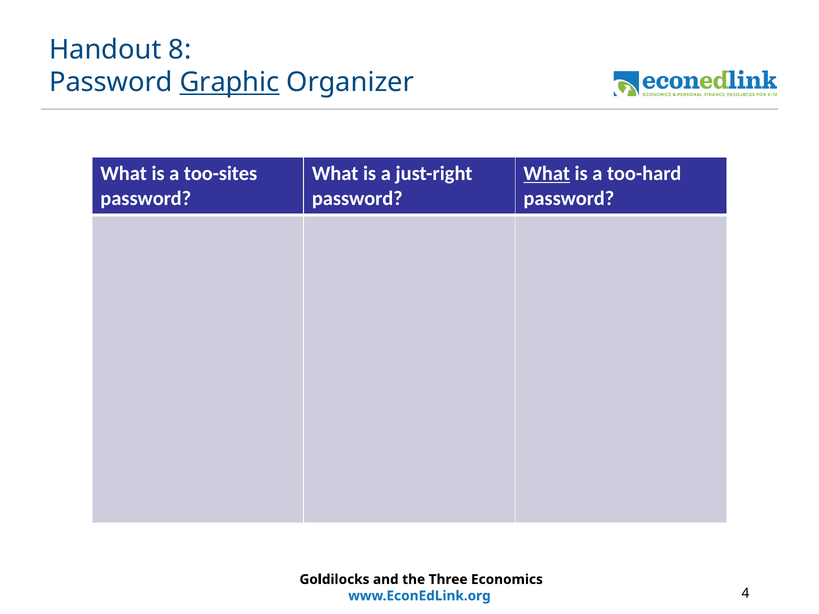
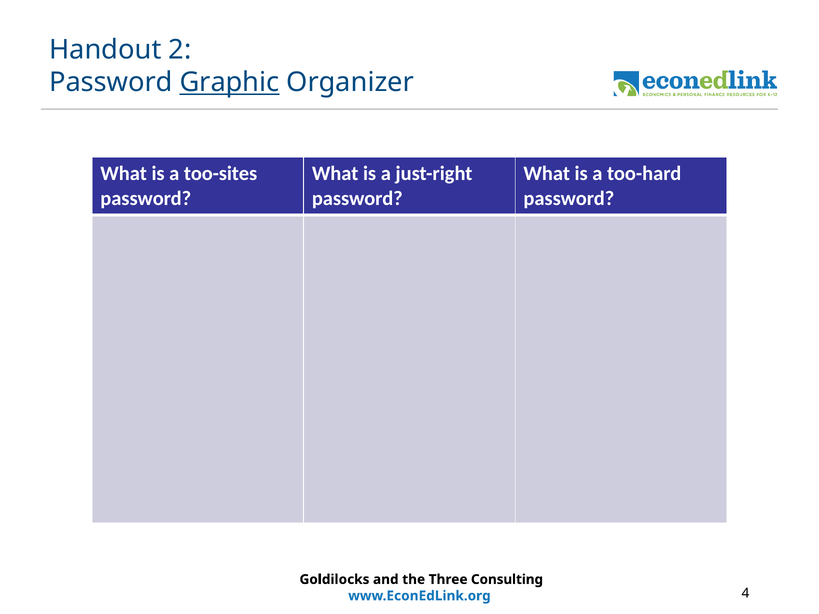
8: 8 -> 2 (180, 50)
What underline: present -> none (547, 174)
Economics: Economics -> Consulting (507, 580)
